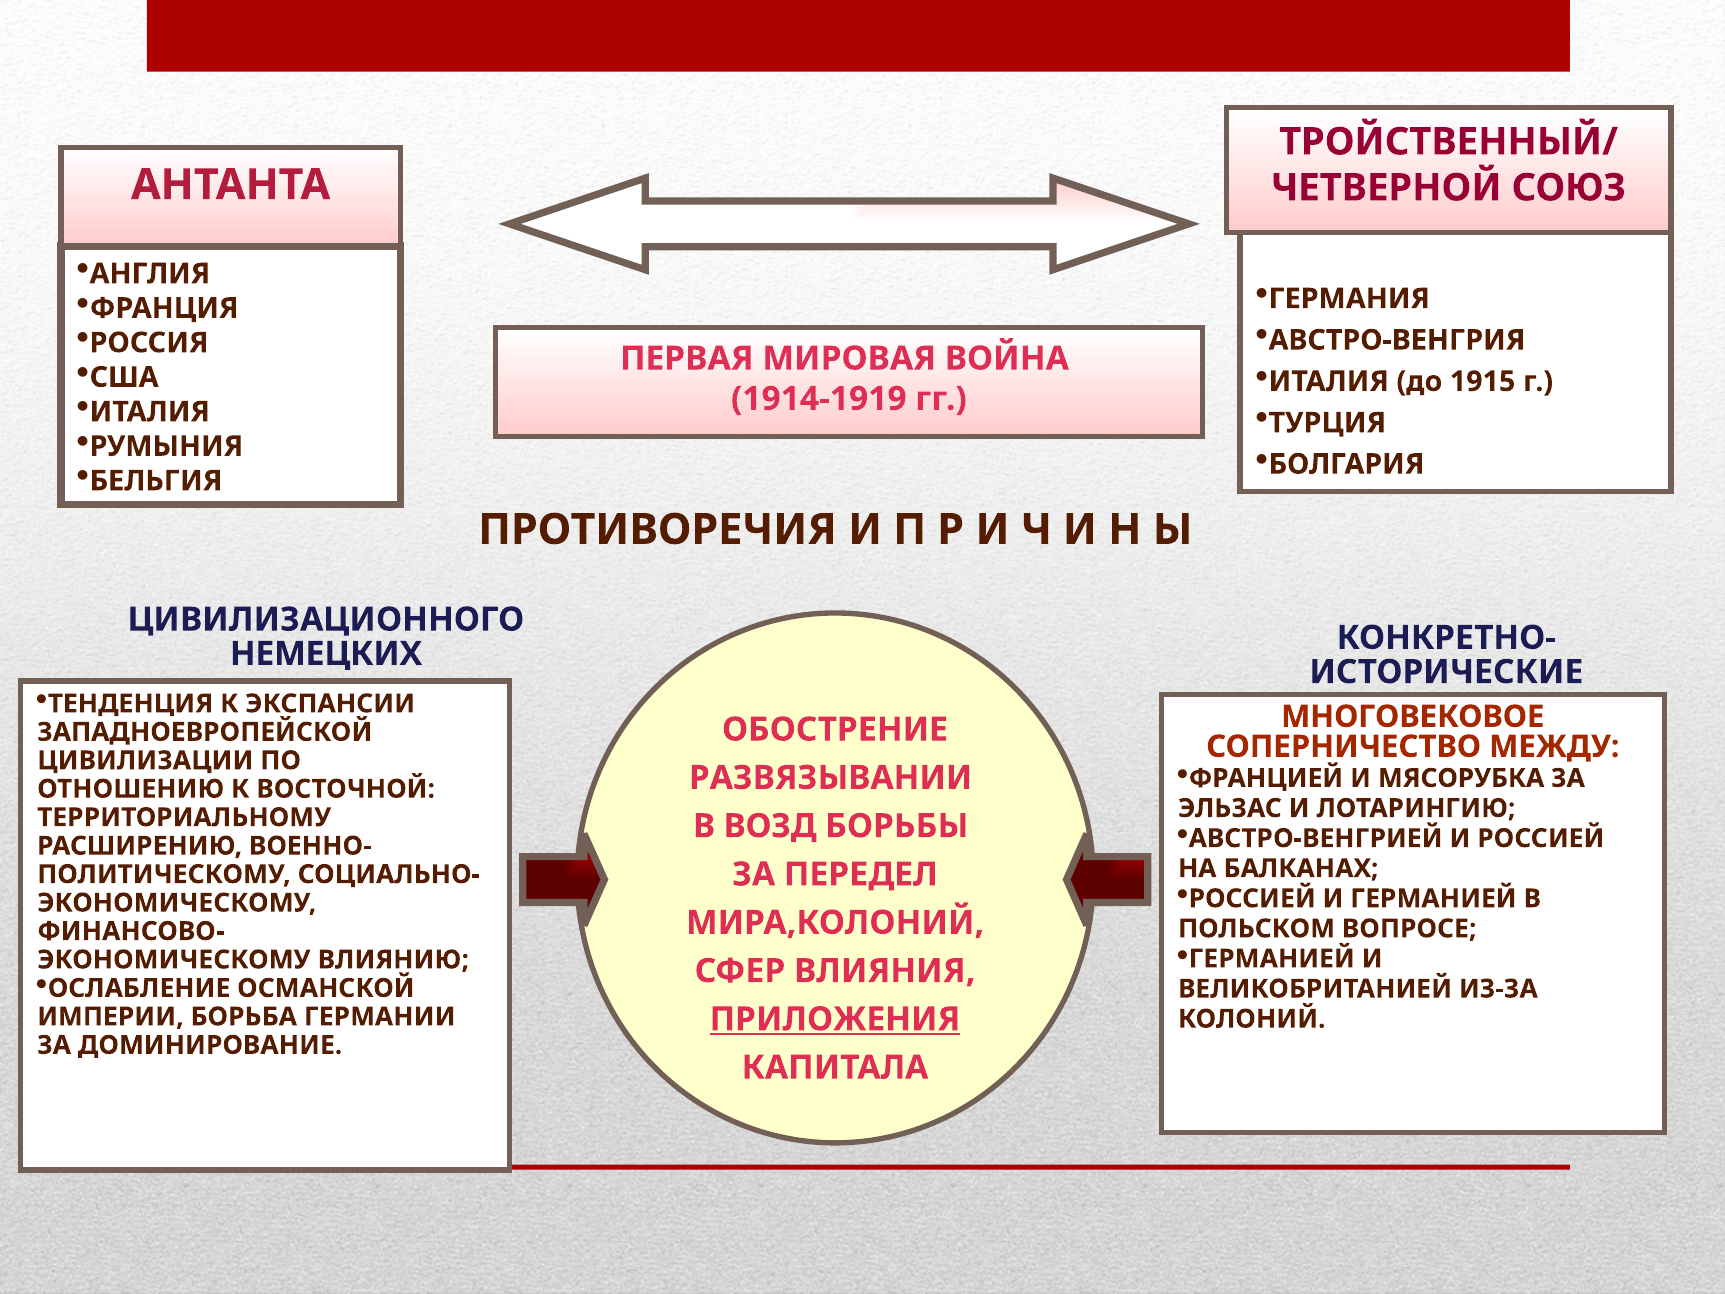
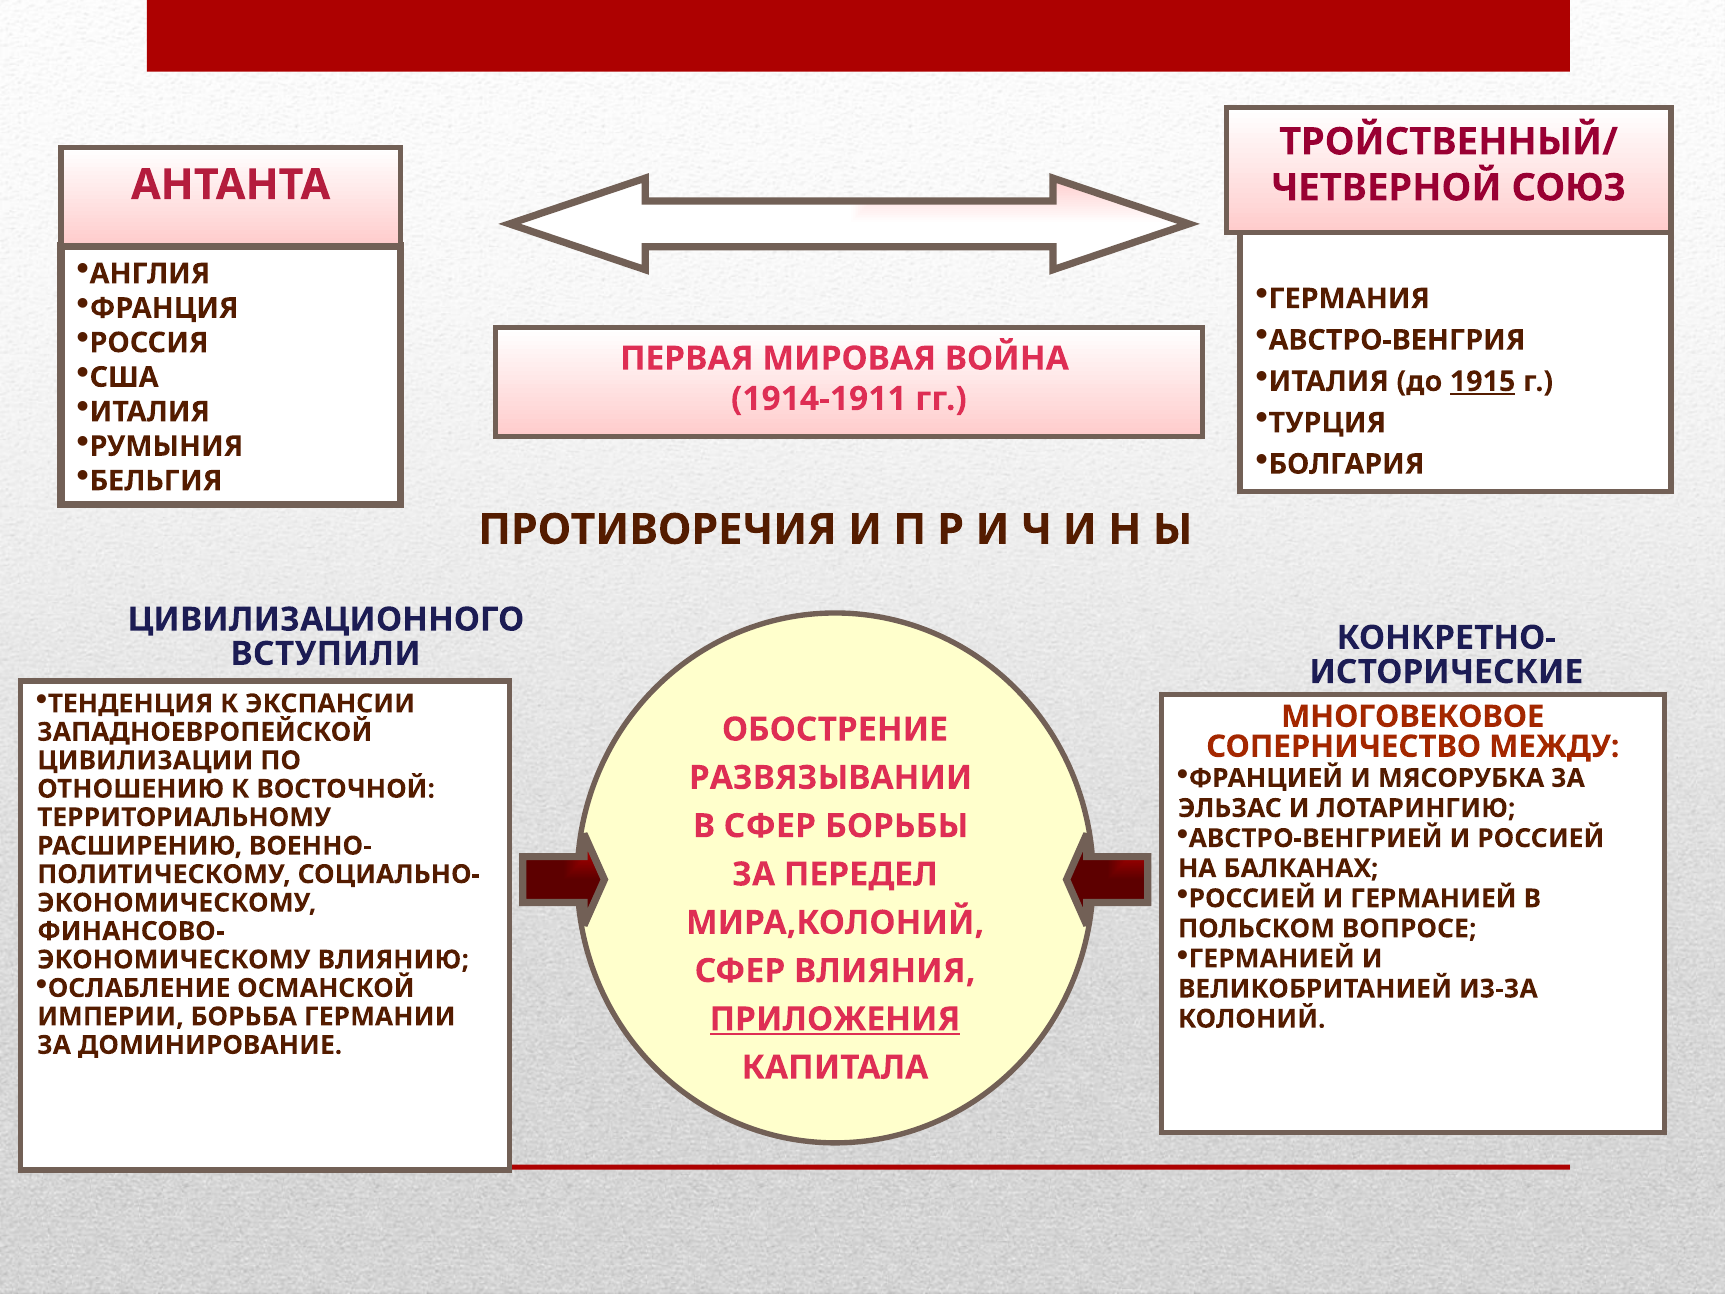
1915 underline: none -> present (1483, 381)
1914-1919: 1914-1919 -> 1914-1911 (819, 399)
НЕМЕЦКИХ: НЕМЕЦКИХ -> ВСТУПИЛИ (326, 654)
В ВОЗД: ВОЗД -> СФЕР (770, 826)
